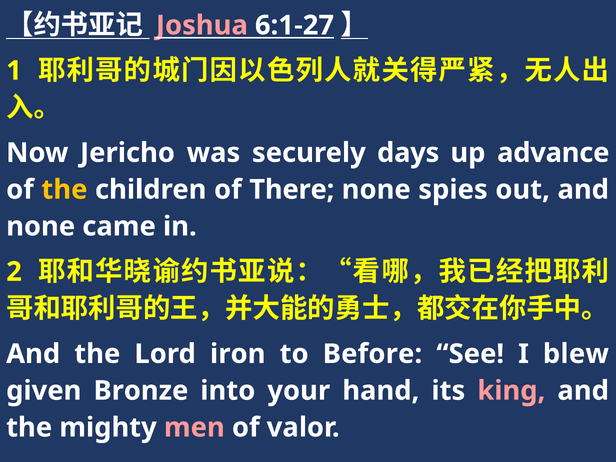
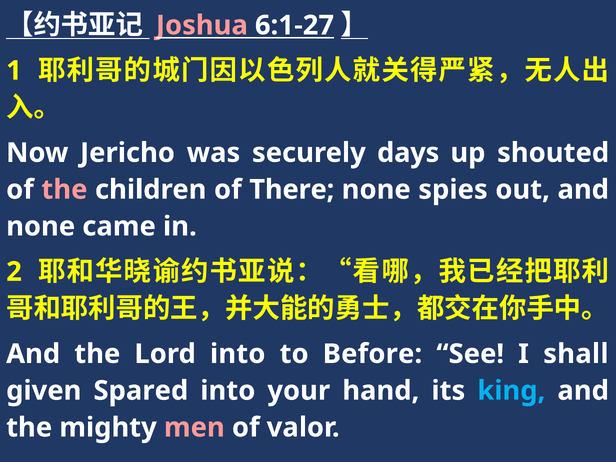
advance: advance -> shouted (553, 153)
the colour: yellow -> pink (64, 190)
Lord iron: iron -> into (238, 354)
blew: blew -> shall (576, 354)
Bronze: Bronze -> Spared (141, 391)
king colour: pink -> light blue (511, 391)
